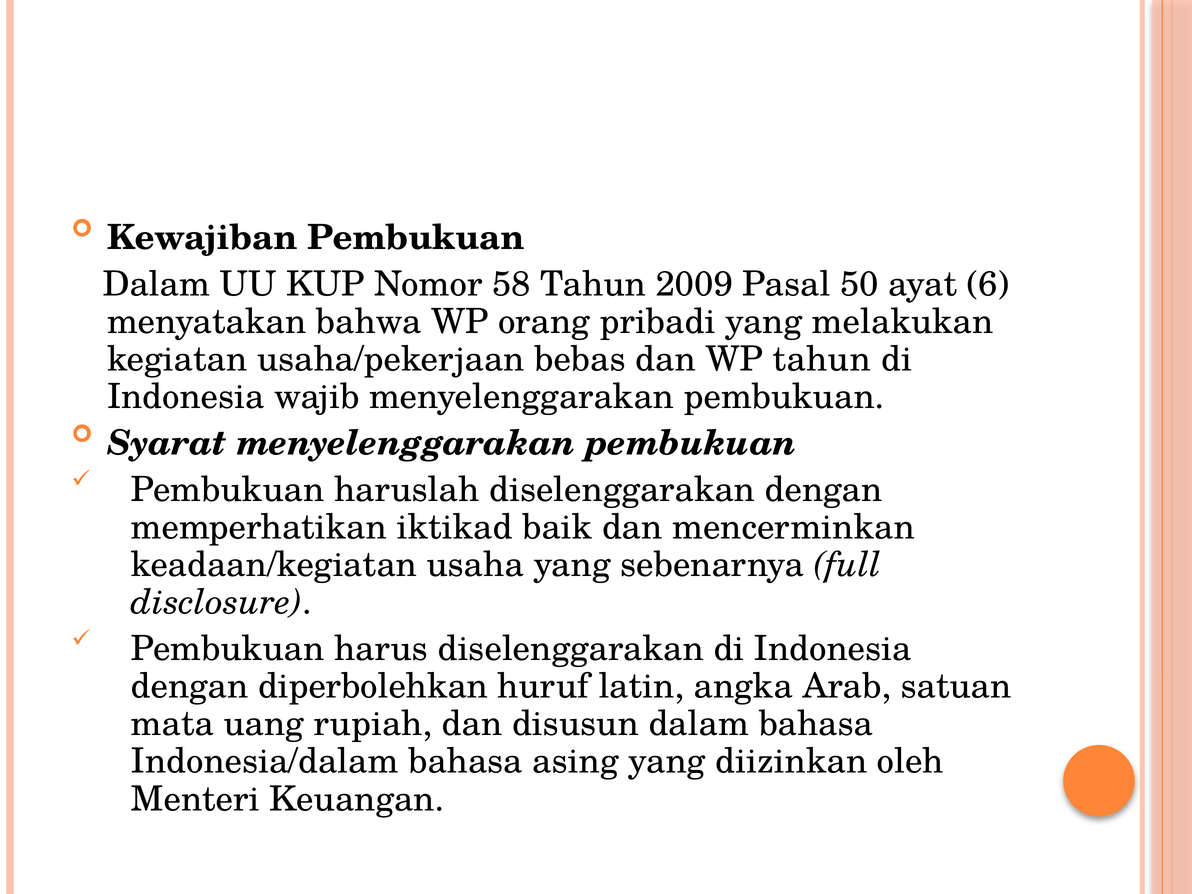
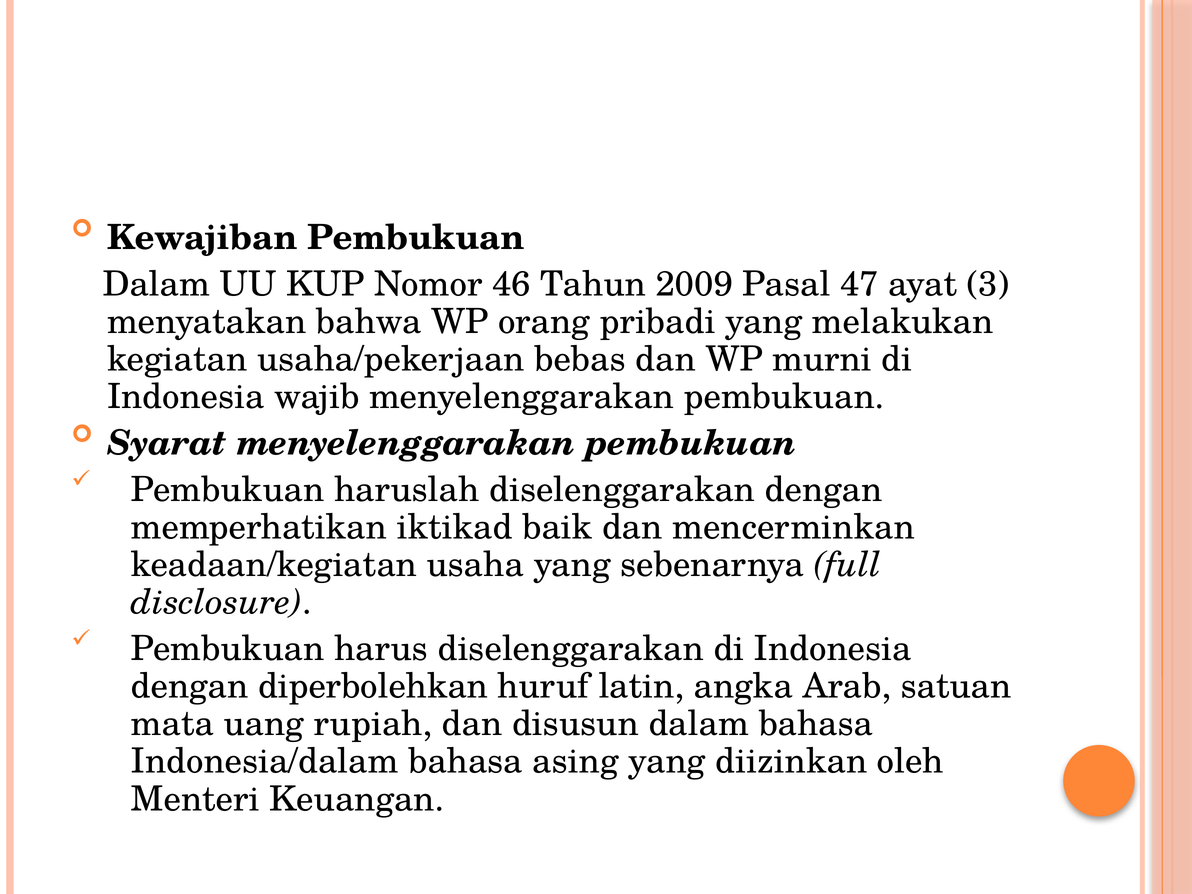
58: 58 -> 46 (511, 284)
50: 50 -> 47 (860, 284)
6: 6 -> 3 (988, 284)
WP tahun: tahun -> murni (822, 359)
